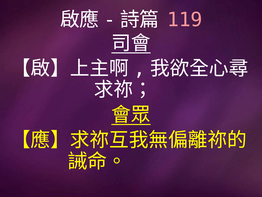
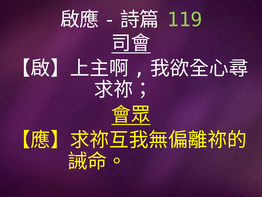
119 colour: pink -> light green (185, 20)
